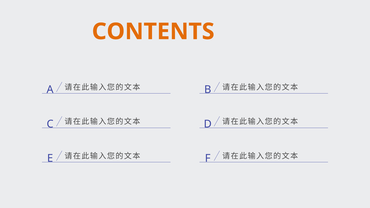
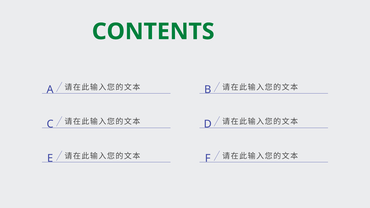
CONTENTS colour: orange -> green (153, 32)
